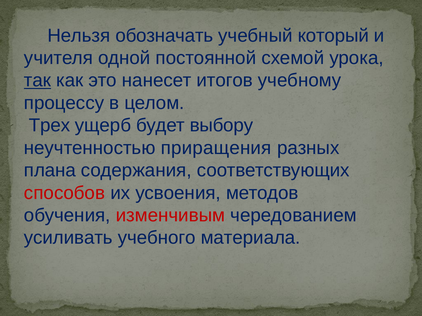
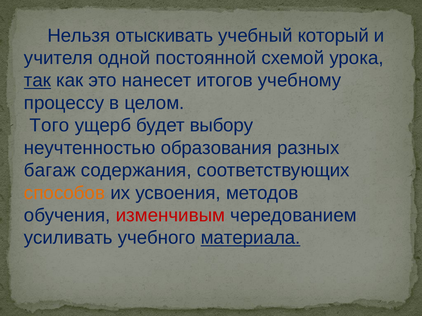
обозначать: обозначать -> отыскивать (164, 36)
Трех: Трех -> Того (49, 126)
приращения: приращения -> образования (216, 148)
плана: плана -> багаж (50, 171)
способов colour: red -> orange (65, 193)
материала underline: none -> present (251, 238)
